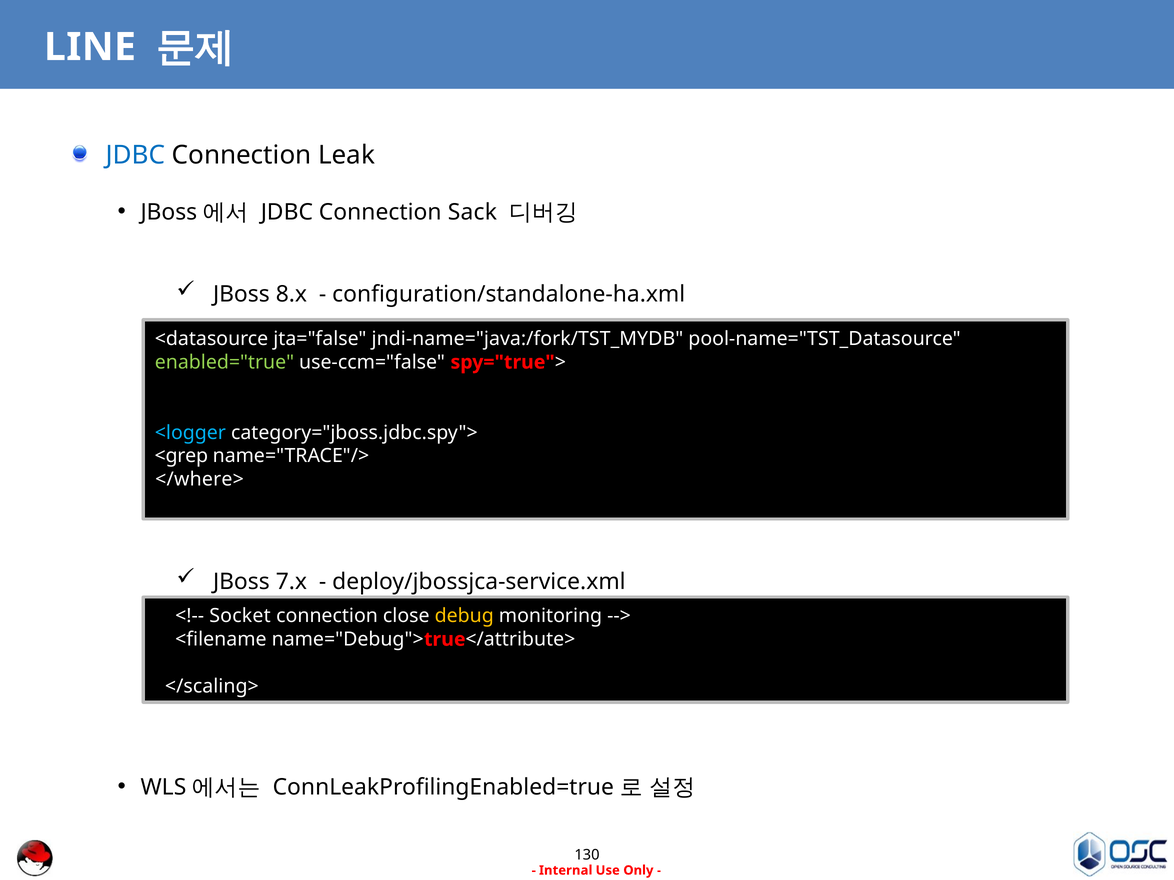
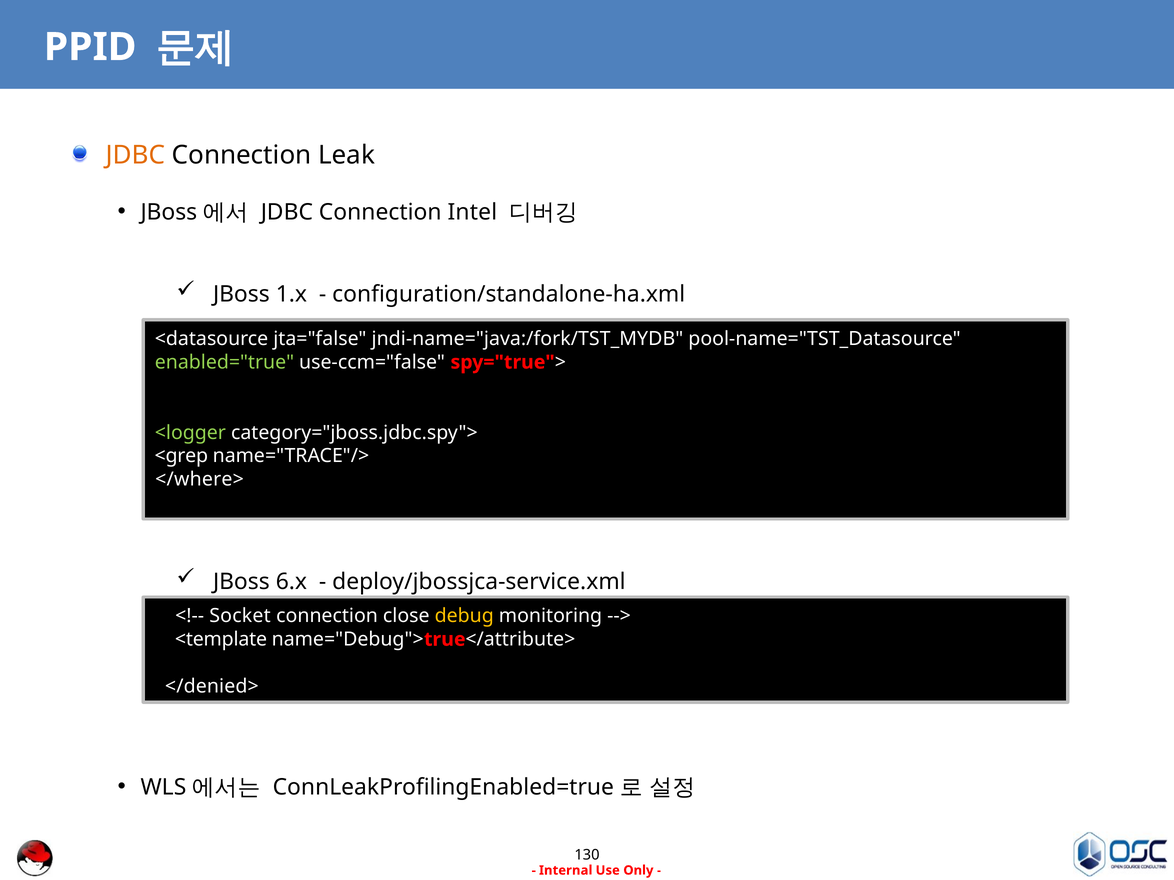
LINE: LINE -> PPID (90, 47)
JDBC colour: blue -> orange (136, 155)
Sack: Sack -> Intel (472, 212)
8.x: 8.x -> 1.x (291, 294)
<logger colour: light blue -> light green (190, 433)
7.x: 7.x -> 6.x (291, 582)
<filename: <filename -> <template (221, 640)
</scaling>: </scaling> -> </denied> (212, 687)
